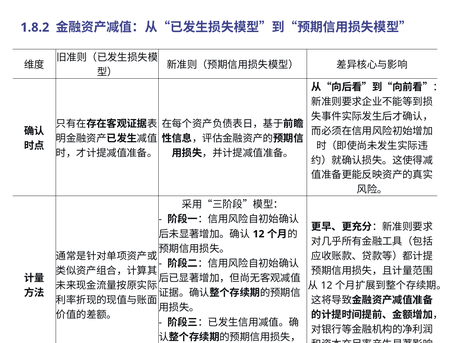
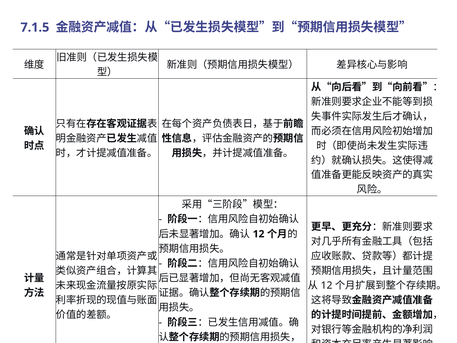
1.8.2: 1.8.2 -> 7.1.5 (35, 27)
